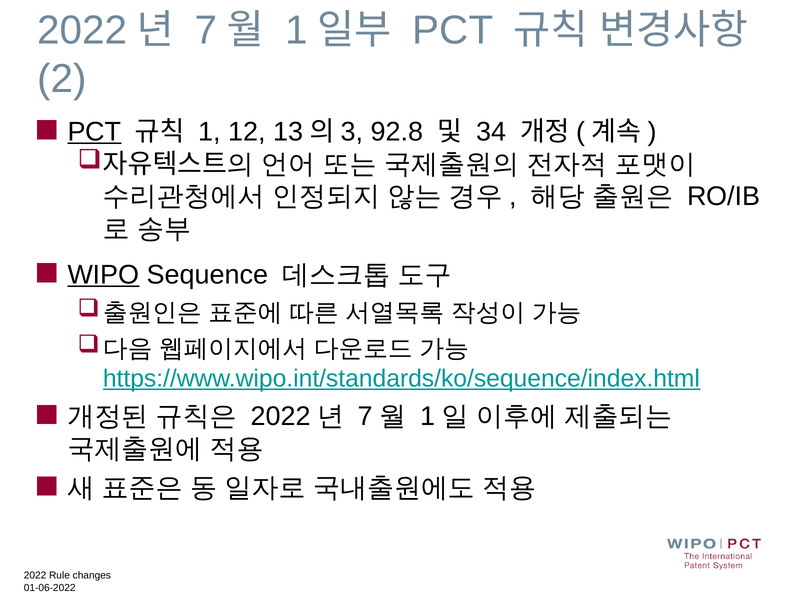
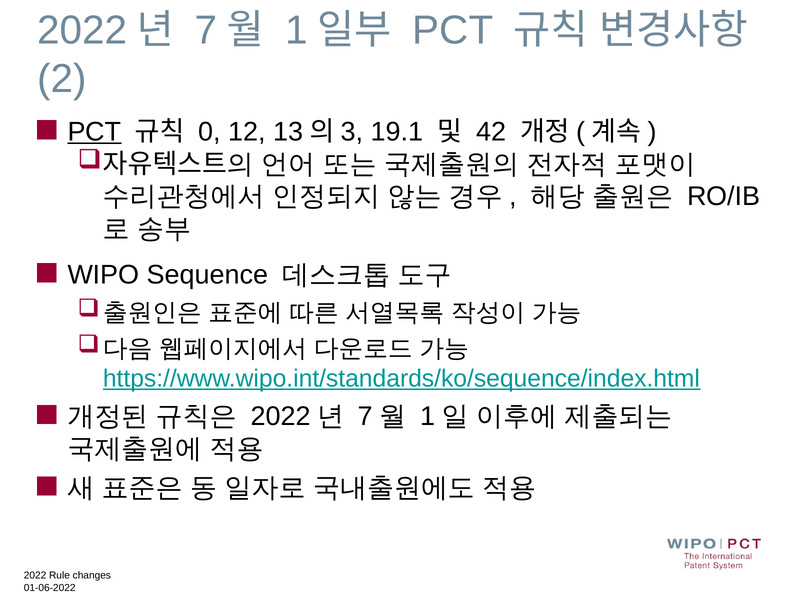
1: 1 -> 0 (210, 132)
92.8: 92.8 -> 19.1 (397, 132)
34: 34 -> 42 (491, 132)
WIPO underline: present -> none (103, 275)
